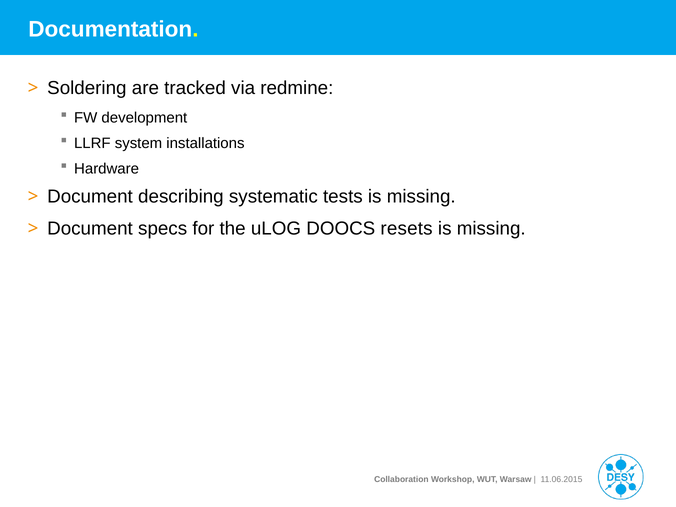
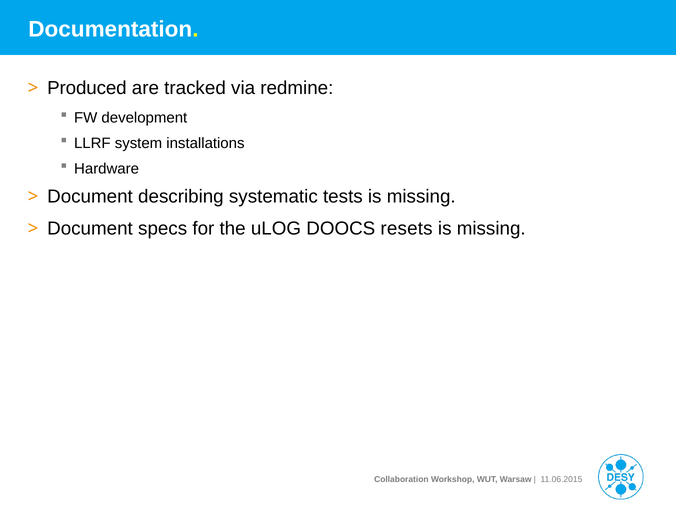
Soldering: Soldering -> Produced (87, 88)
